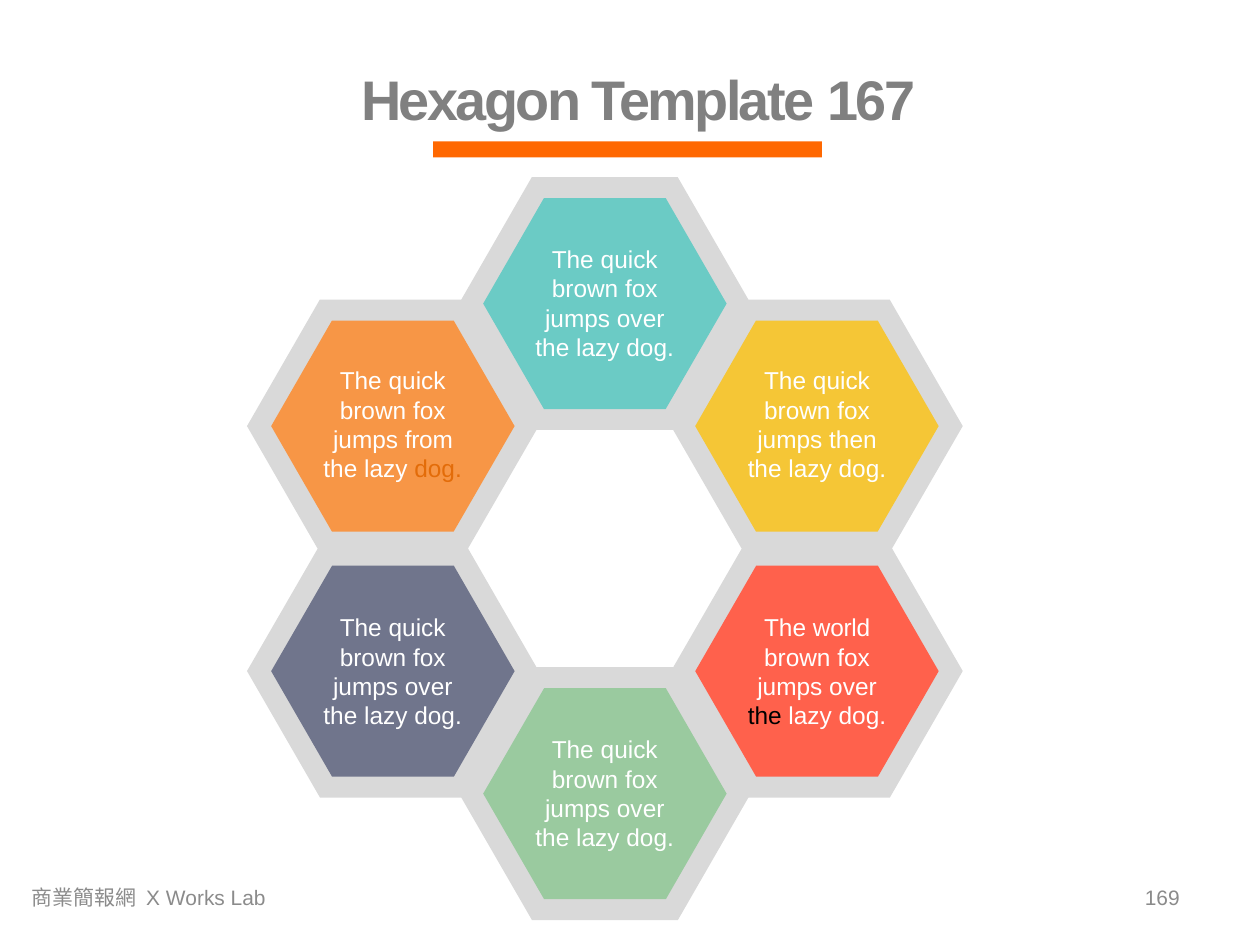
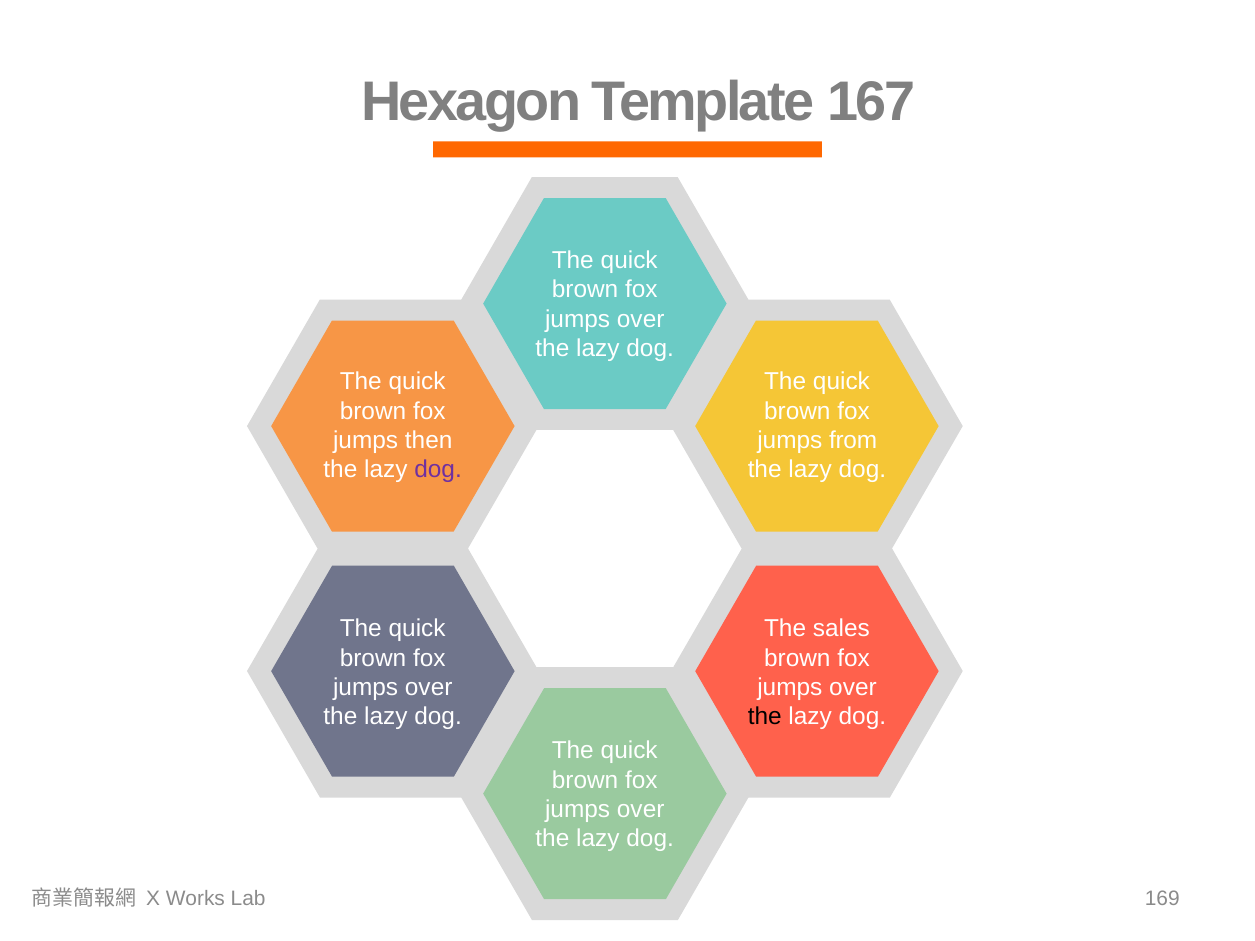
from: from -> then (429, 441)
then: then -> from (853, 441)
dog colour: orange -> purple (438, 470)
world: world -> sales (841, 629)
